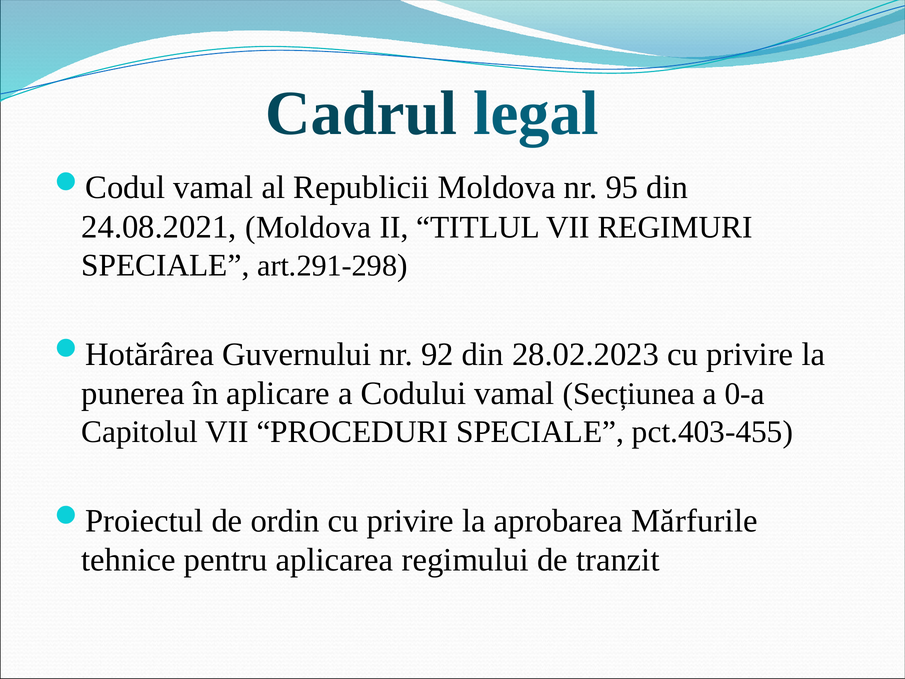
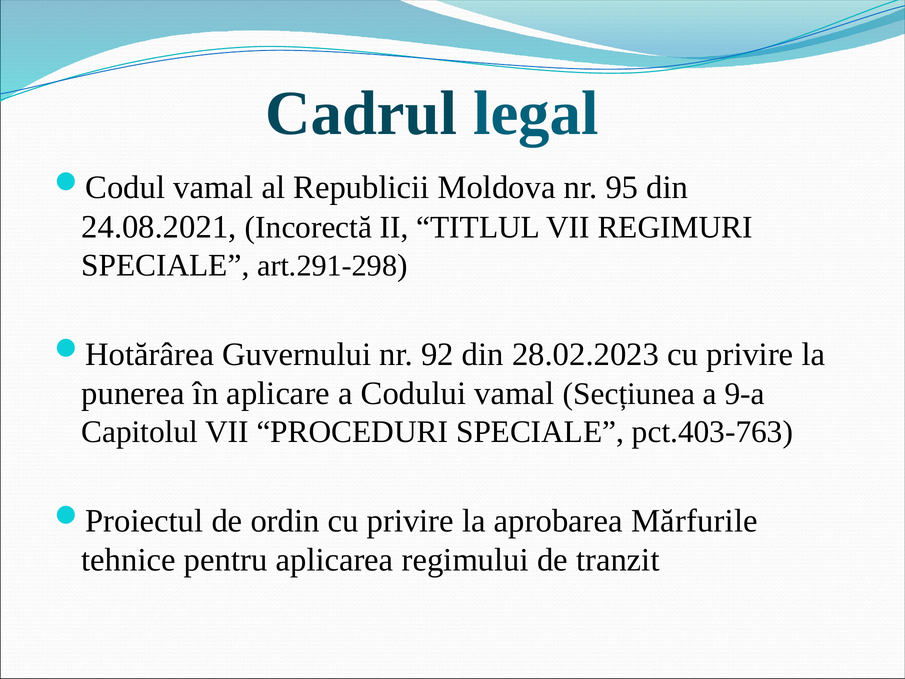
24.08.2021 Moldova: Moldova -> Incorectă (308, 227)
0-a: 0-a -> 9-a (745, 394)
pct.403-455: pct.403-455 -> pct.403-763 (713, 432)
